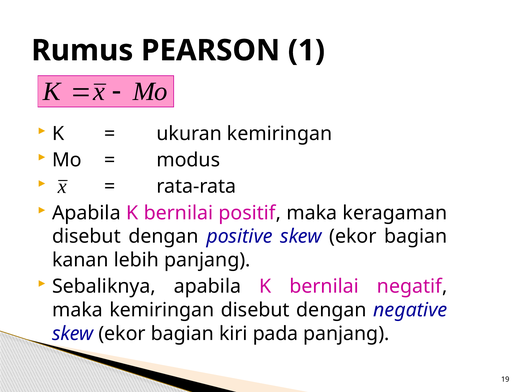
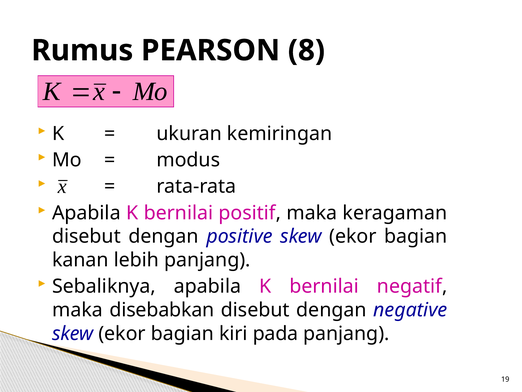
1: 1 -> 8 (306, 50)
maka kemiringan: kemiringan -> disebabkan (162, 310)
